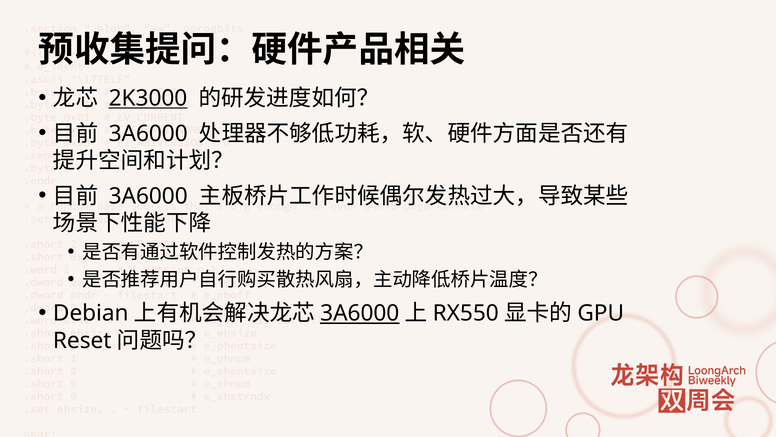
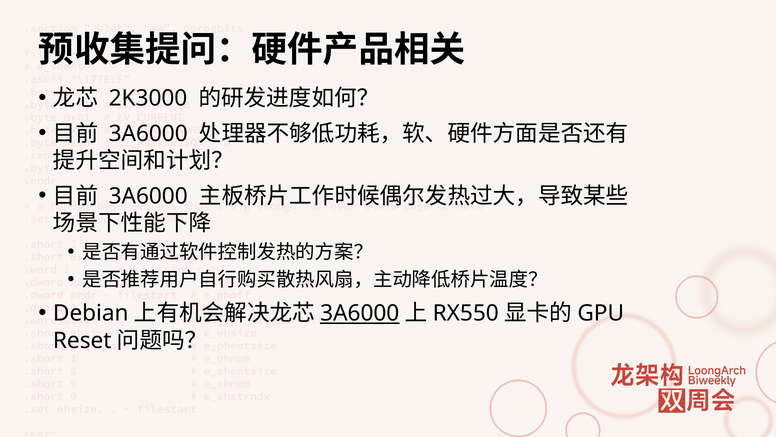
2K3000 underline: present -> none (148, 98)
